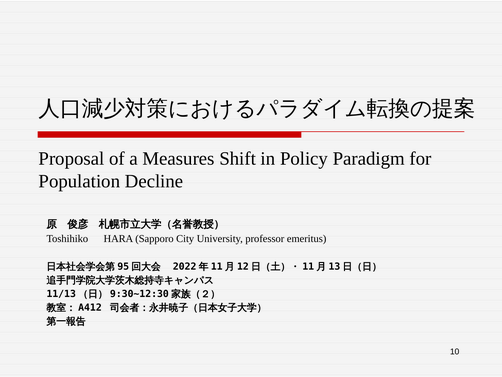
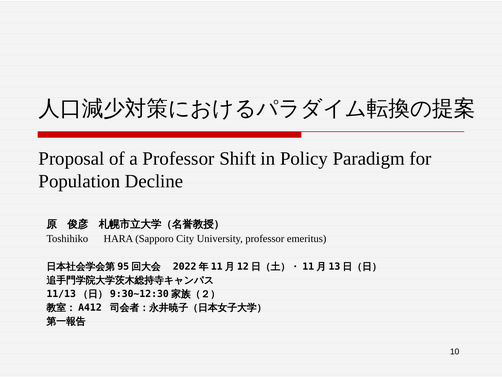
a Measures: Measures -> Professor (179, 158)
